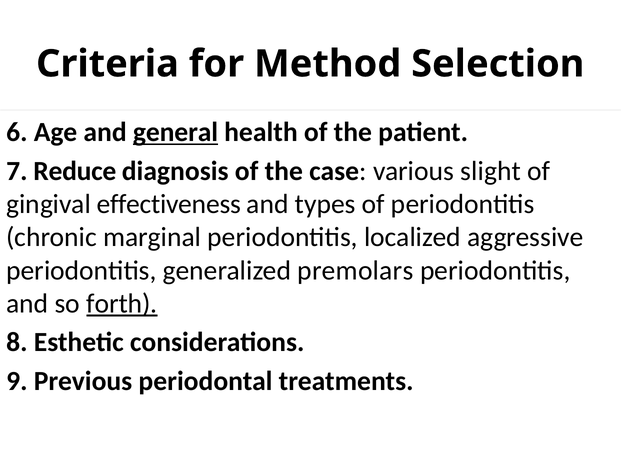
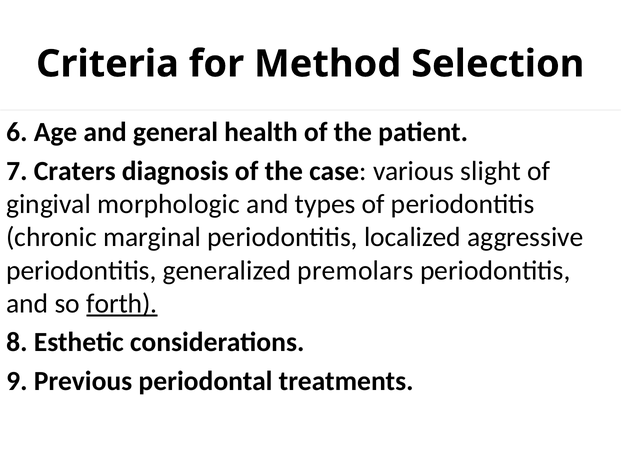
general underline: present -> none (176, 132)
Reduce: Reduce -> Craters (75, 171)
effectiveness: effectiveness -> morphologic (169, 204)
